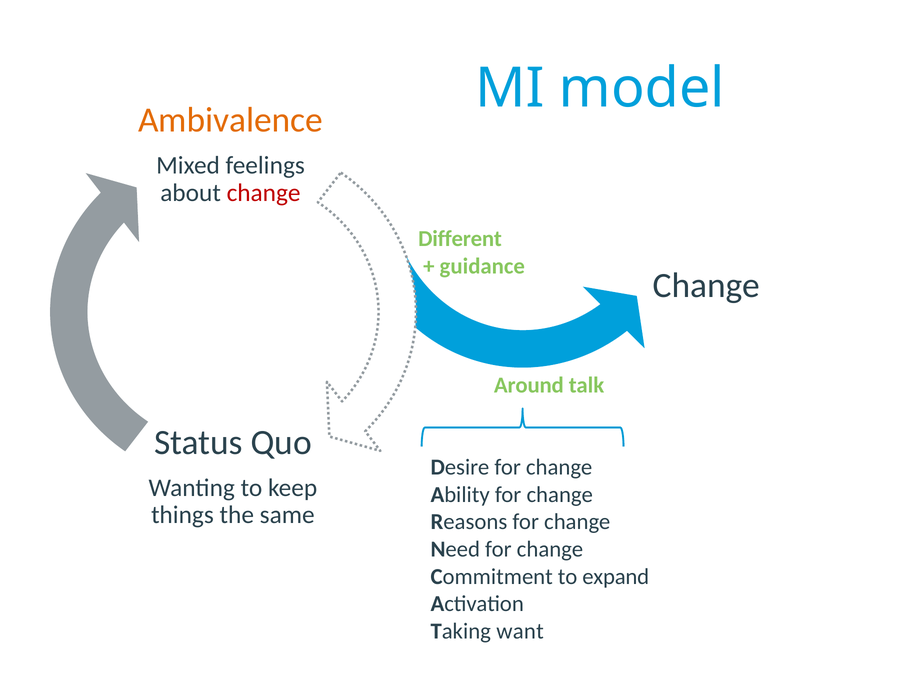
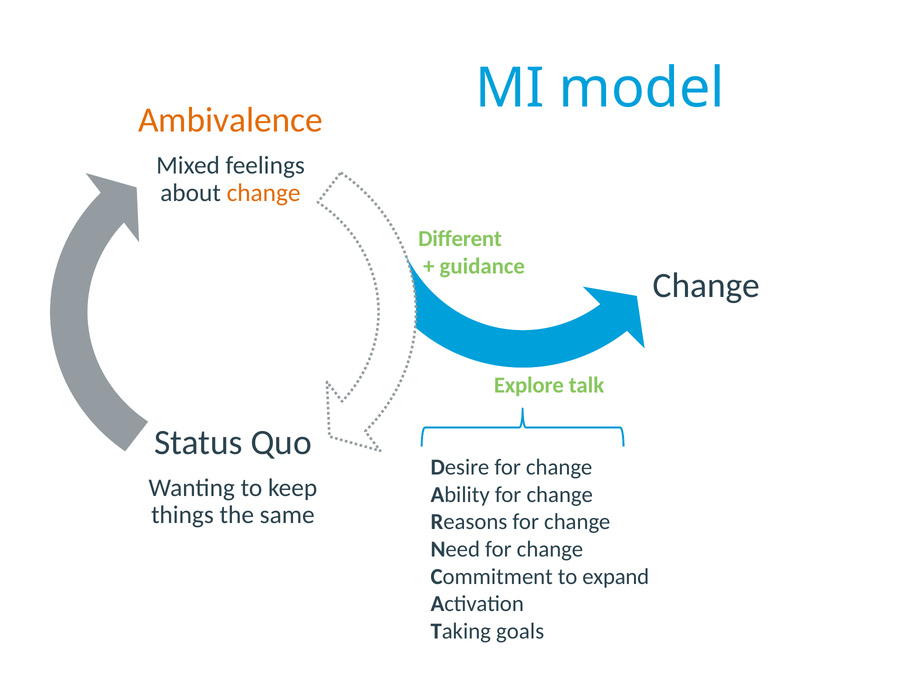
change colour: red -> orange (264, 193)
Around: Around -> Explore (529, 385)
want: want -> goals (520, 631)
